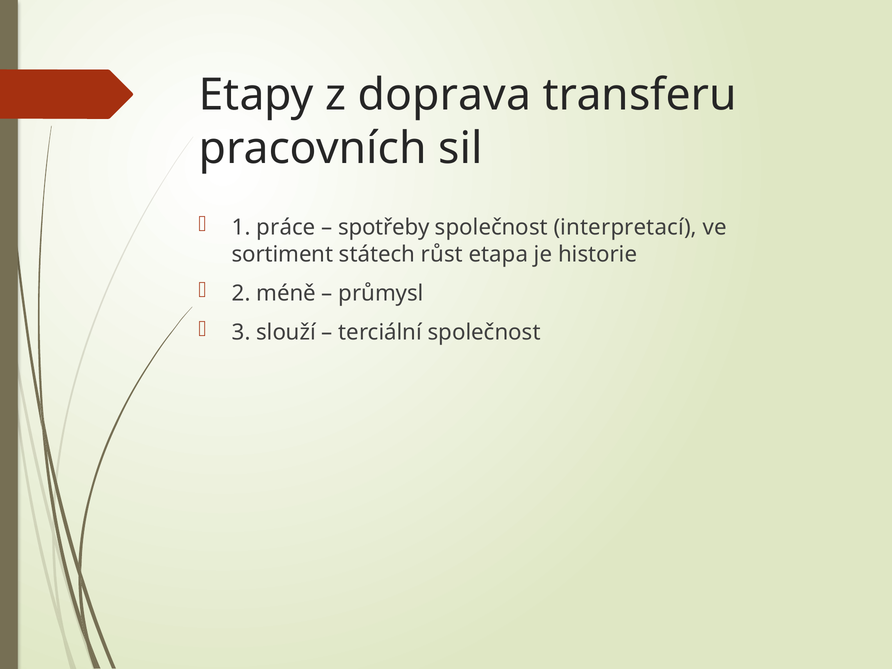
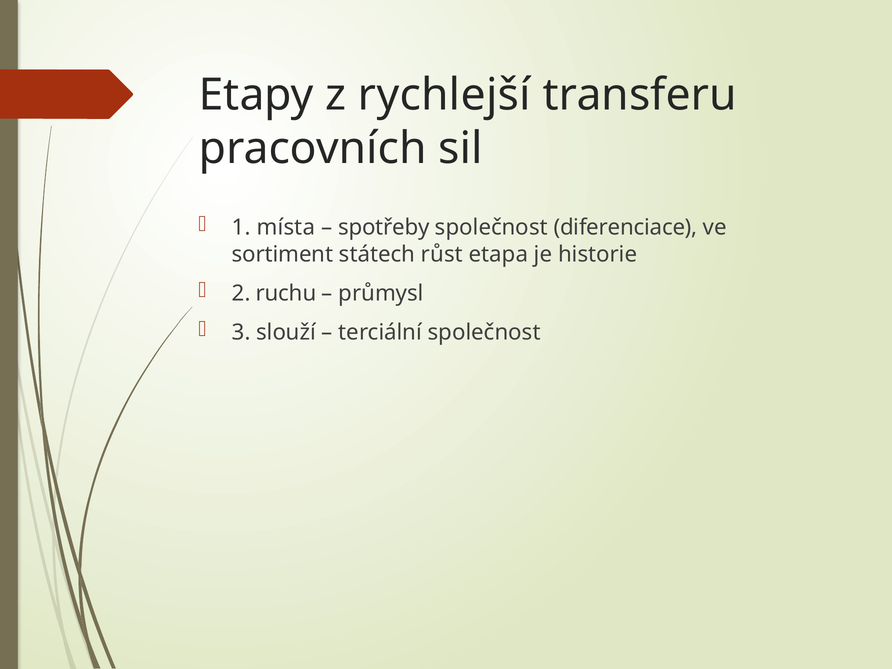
doprava: doprava -> rychlejší (444, 95)
práce: práce -> místa (286, 228)
interpretací: interpretací -> diferenciace (625, 228)
méně: méně -> ruchu (286, 293)
